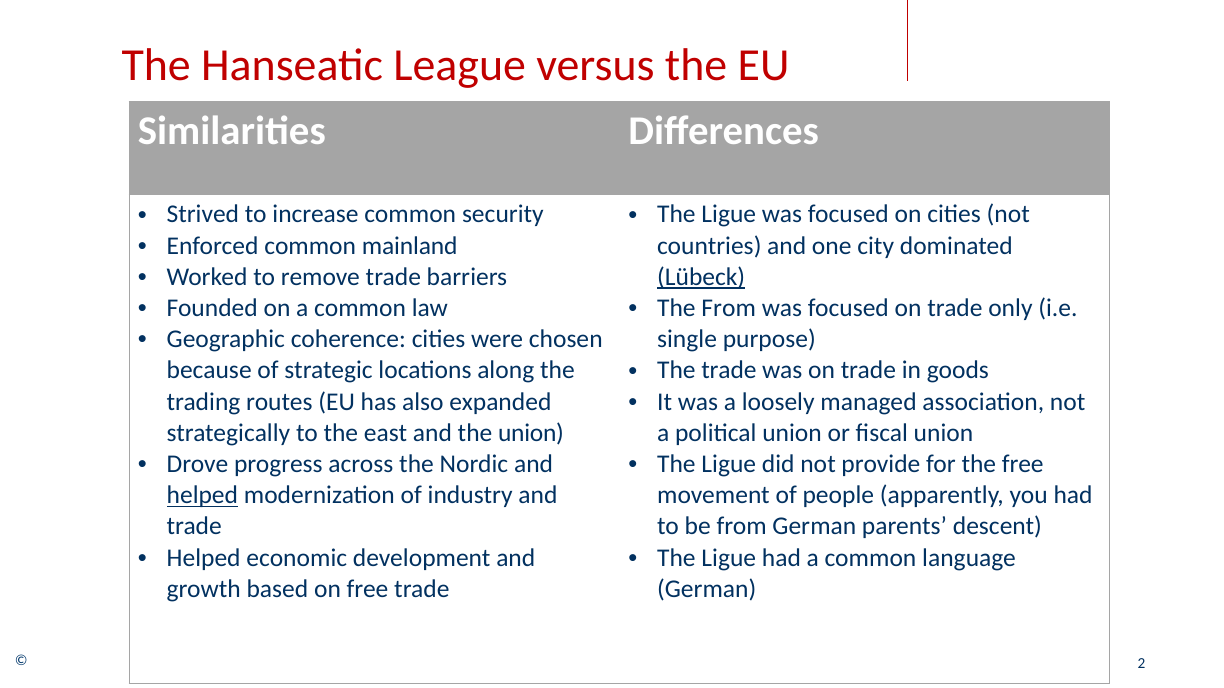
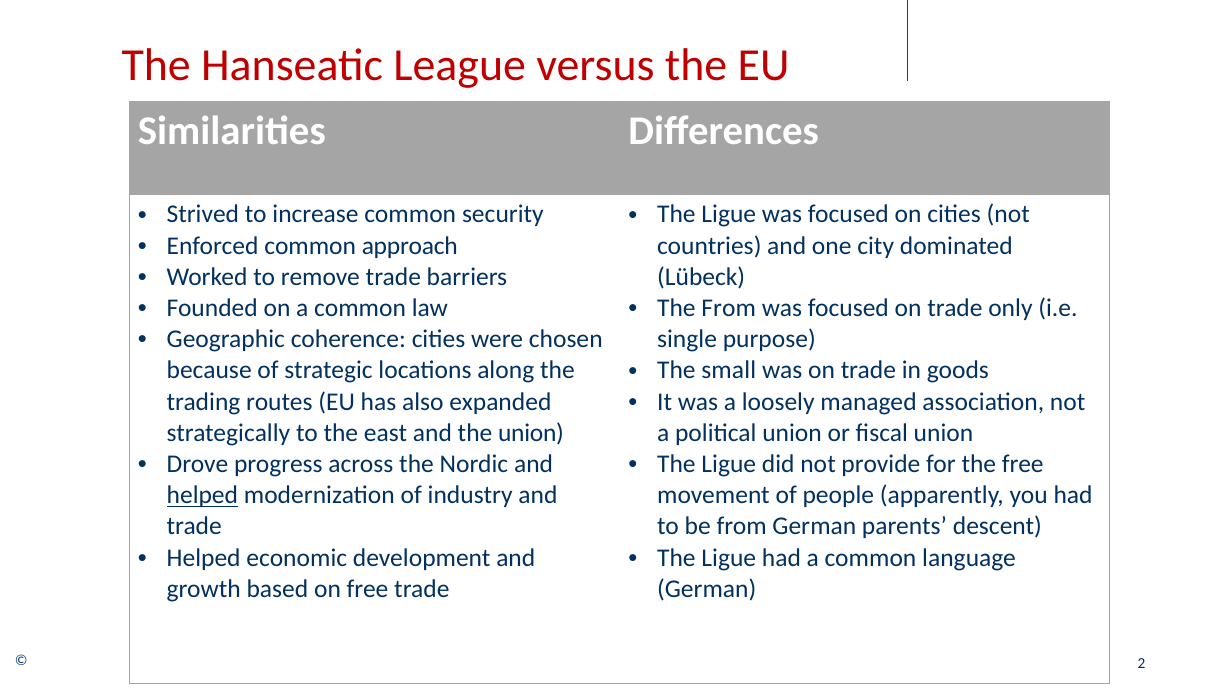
mainland: mainland -> approach (410, 246)
Lübeck underline: present -> none (701, 277)
The trade: trade -> small (729, 371)
